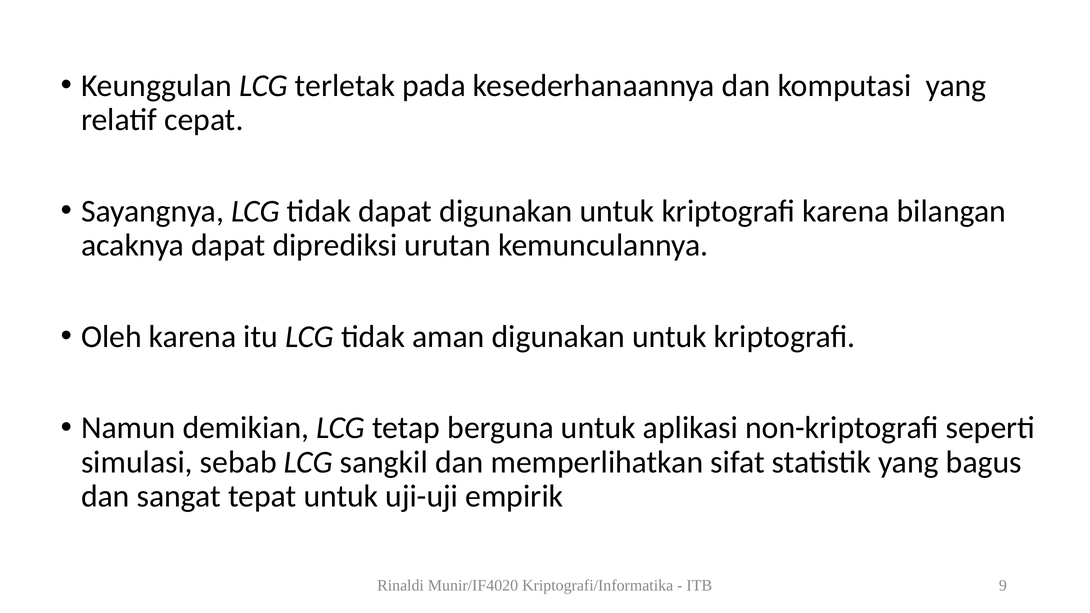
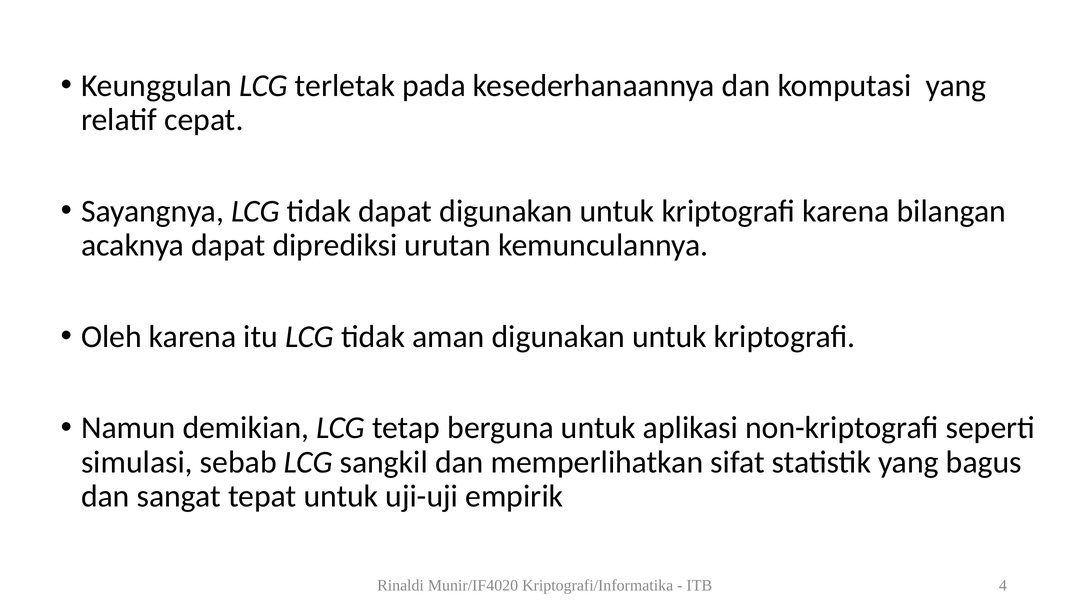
9: 9 -> 4 (1003, 586)
